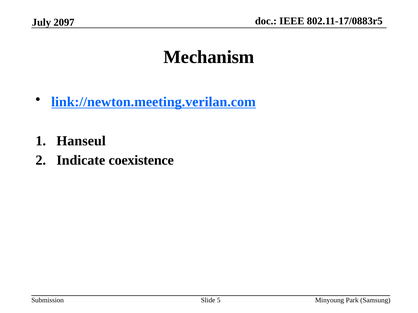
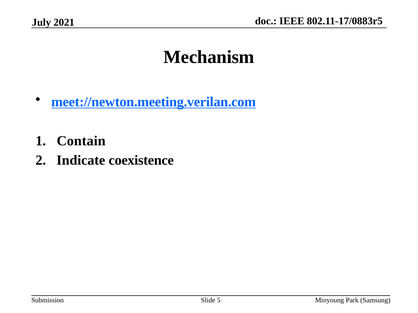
2097: 2097 -> 2021 (64, 22)
link://newton.meeting.verilan.com: link://newton.meeting.verilan.com -> meet://newton.meeting.verilan.com (154, 102)
Hanseul: Hanseul -> Contain (81, 141)
